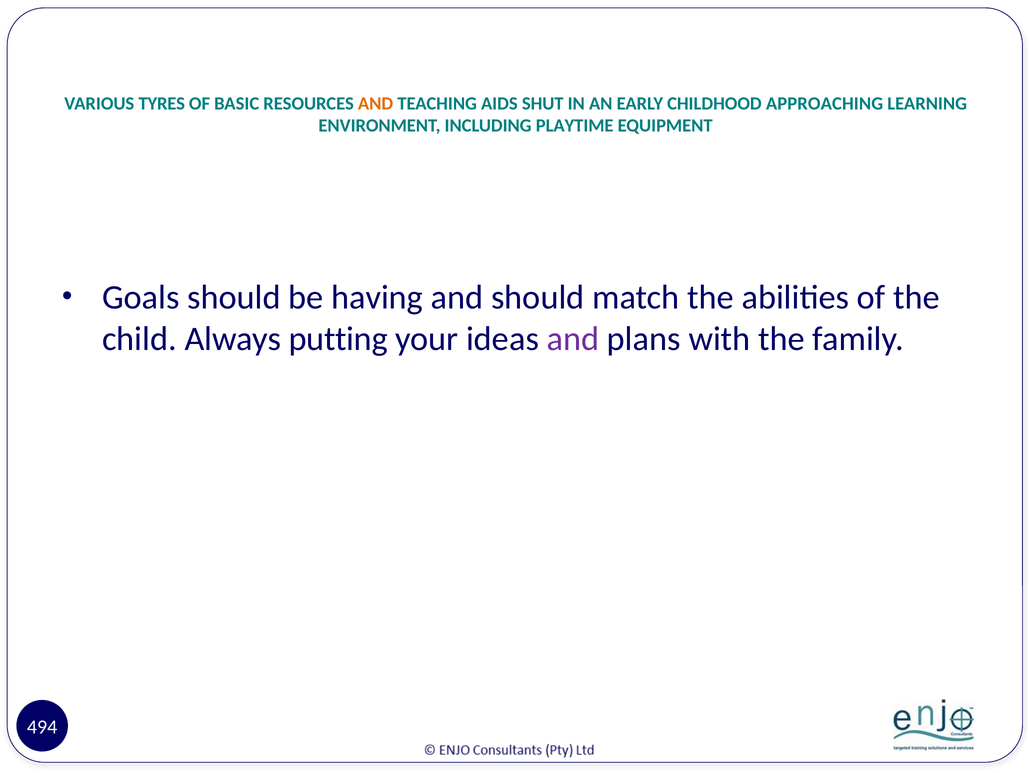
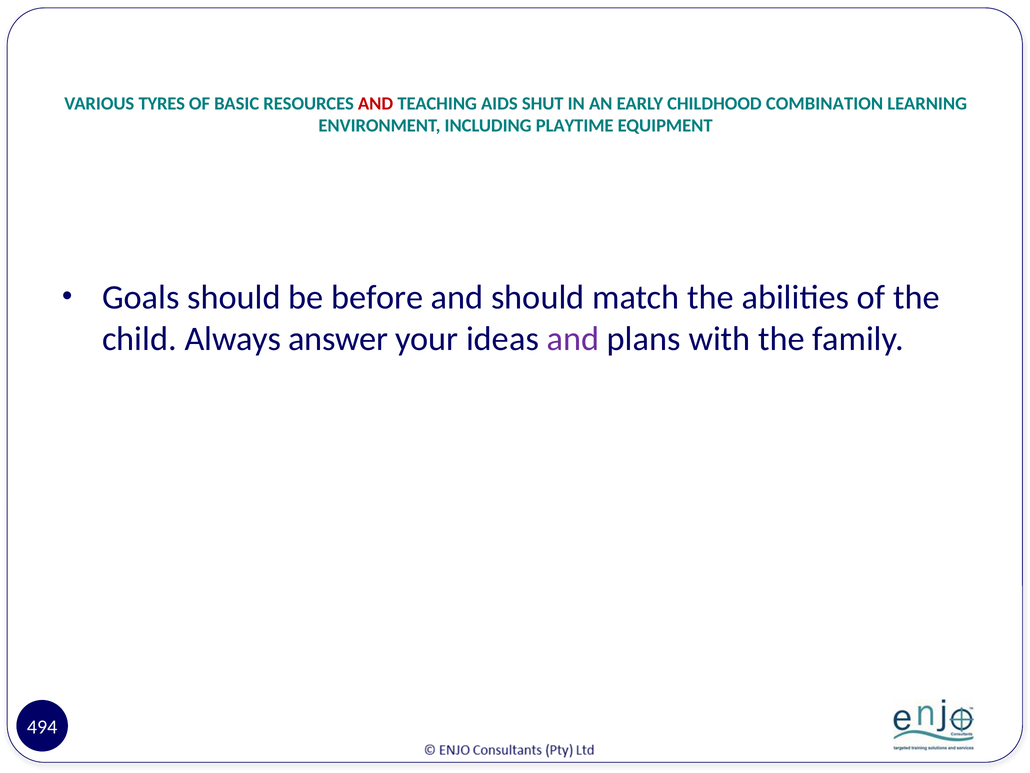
AND colour: orange -> red (376, 103)
APPROACHING: APPROACHING -> COMBINATION (825, 103)
having: having -> before (377, 297)
putting: putting -> answer (338, 339)
